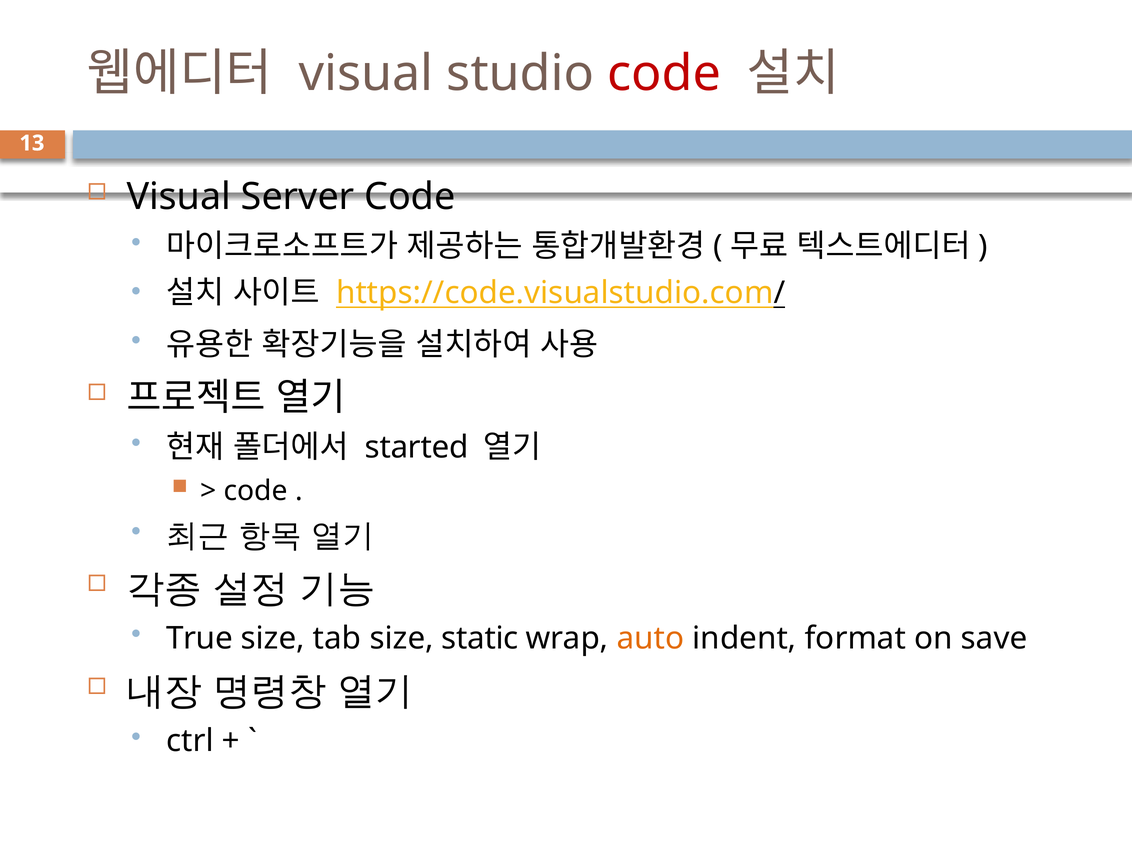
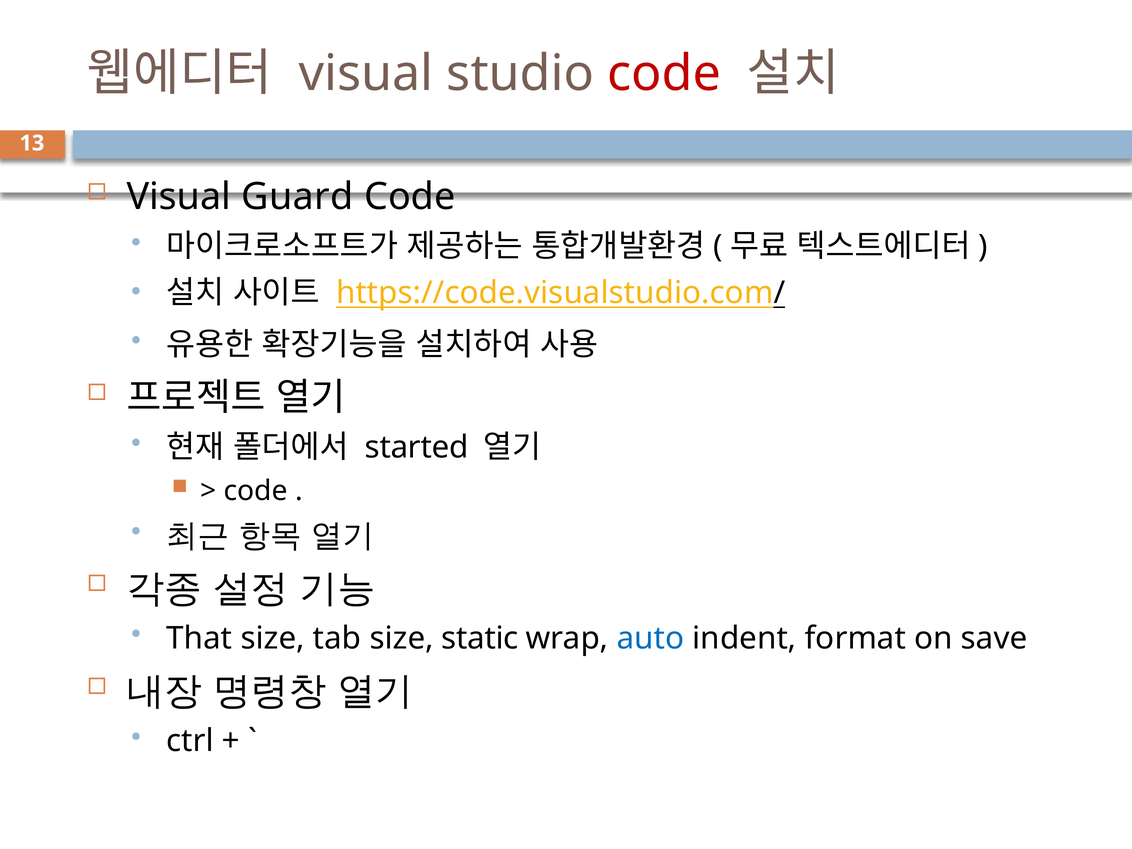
Server: Server -> Guard (297, 197)
True: True -> That (199, 638)
auto colour: orange -> blue (650, 638)
